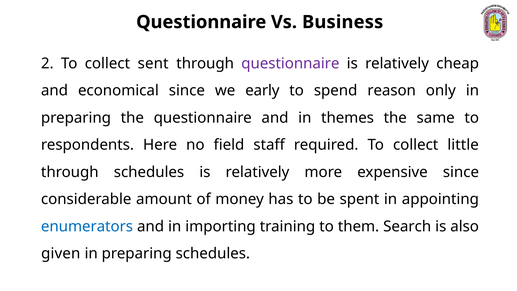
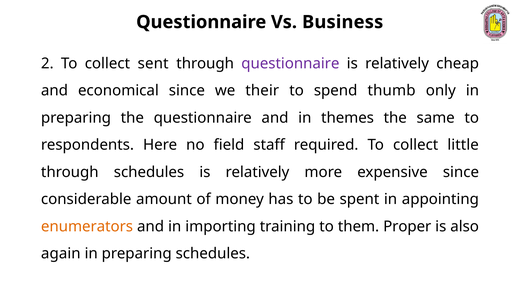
early: early -> their (262, 91)
reason: reason -> thumb (392, 91)
enumerators colour: blue -> orange (87, 226)
Search: Search -> Proper (407, 226)
given: given -> again (61, 254)
